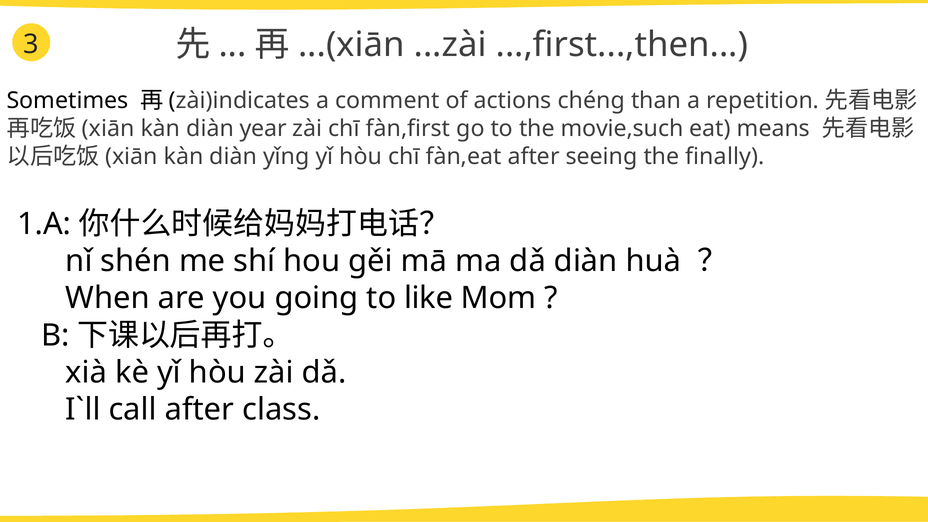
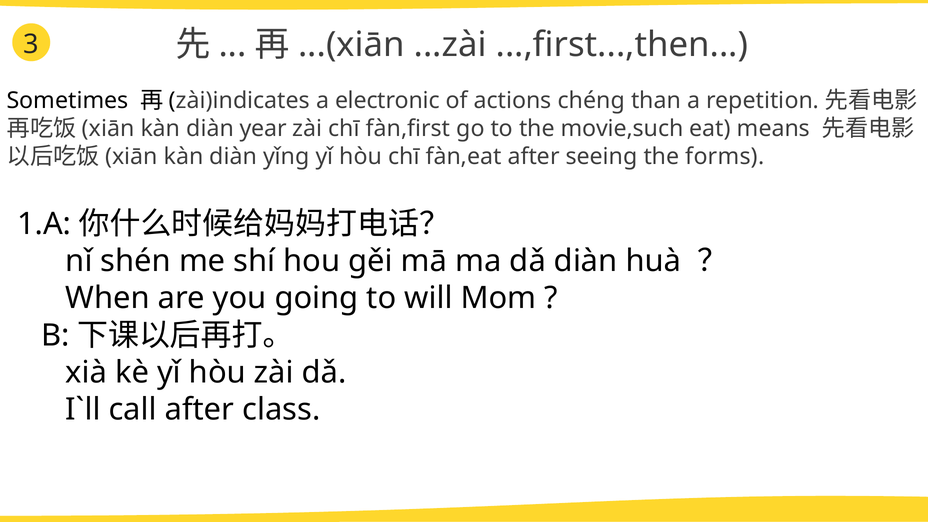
comment: comment -> electronic (387, 101)
finally: finally -> forms (725, 156)
like: like -> will (428, 298)
